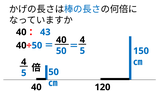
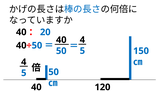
43: 43 -> 20 (45, 32)
